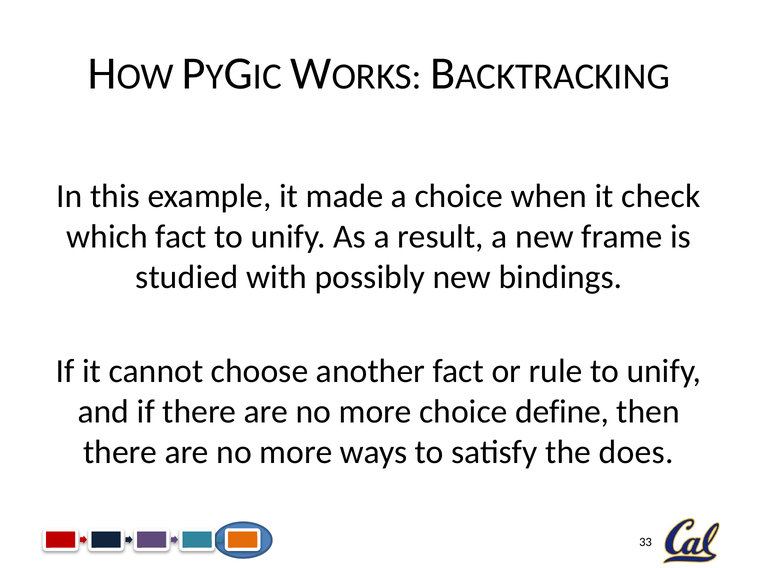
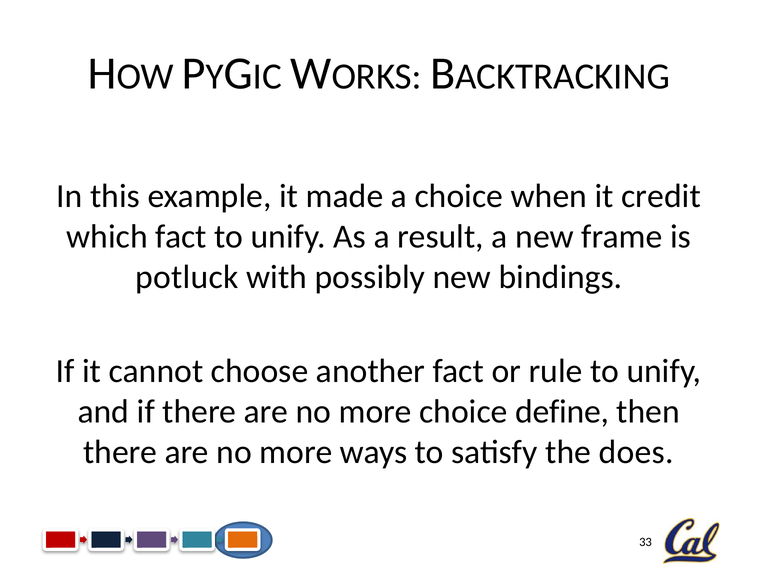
check: check -> credit (661, 196)
studied: studied -> potluck (187, 277)
